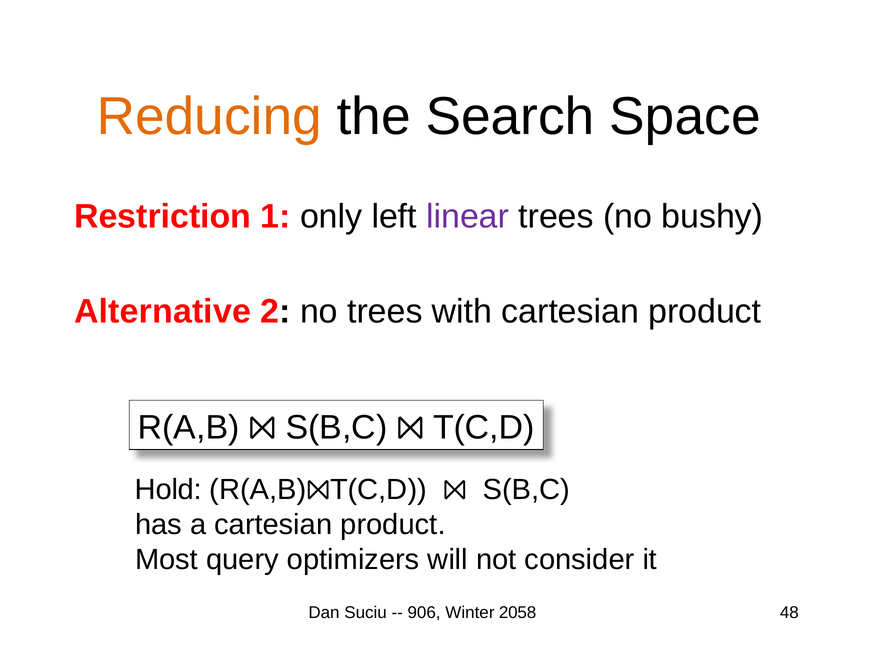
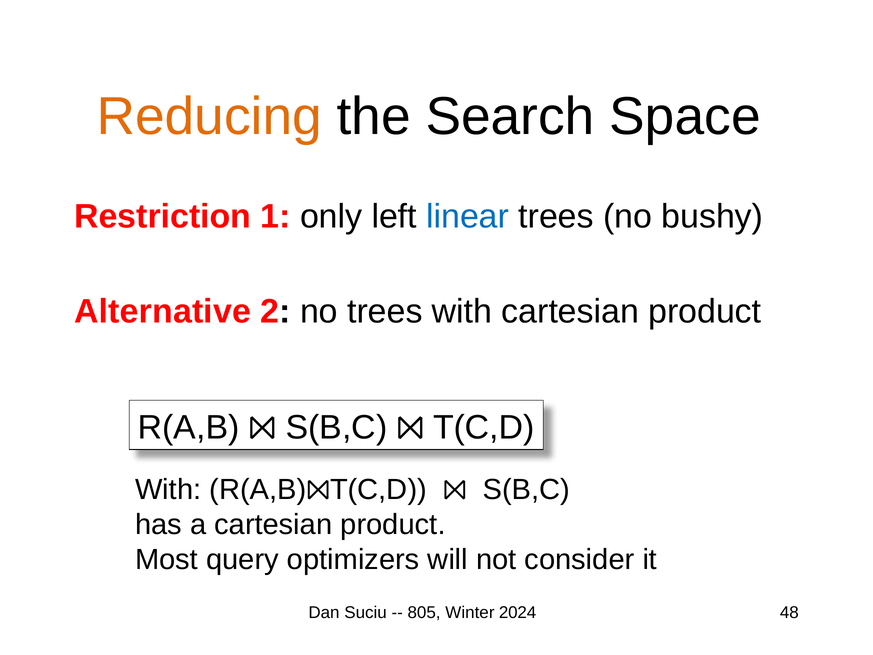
linear colour: purple -> blue (468, 216)
Hold: Hold -> With (168, 489)
906: 906 -> 805 (424, 612)
2058: 2058 -> 2024 (518, 612)
